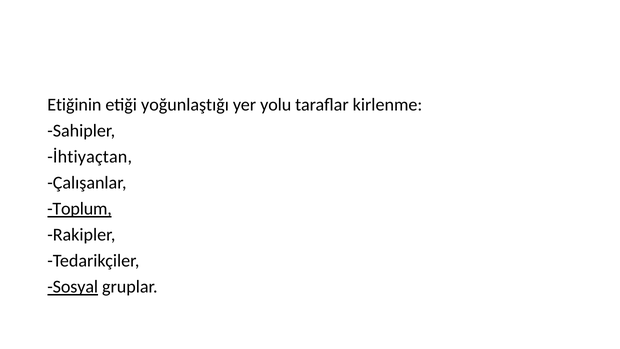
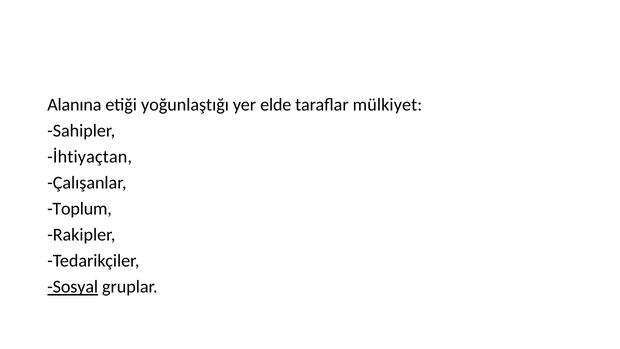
Etiğinin: Etiğinin -> Alanına (74, 105)
yolu: yolu -> elde (276, 105)
kirlenme: kirlenme -> mülkiyet (387, 105)
Toplum underline: present -> none (79, 209)
